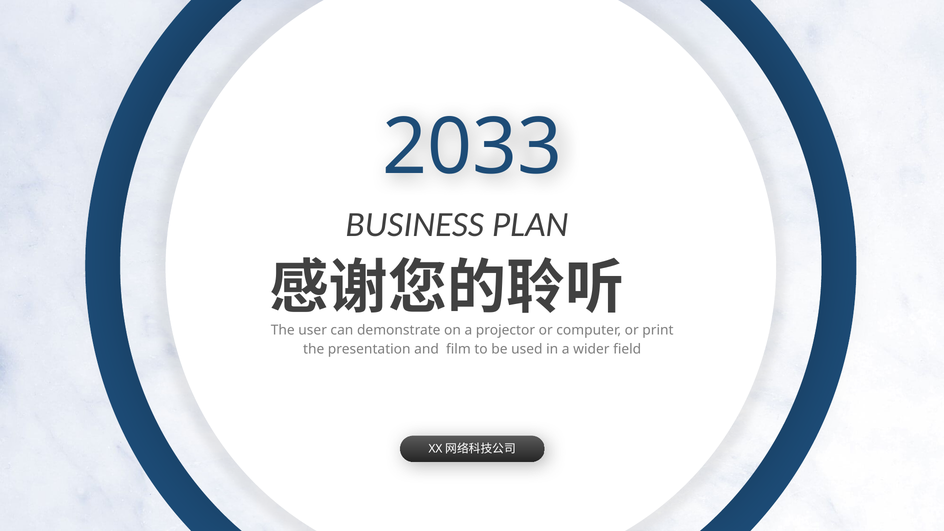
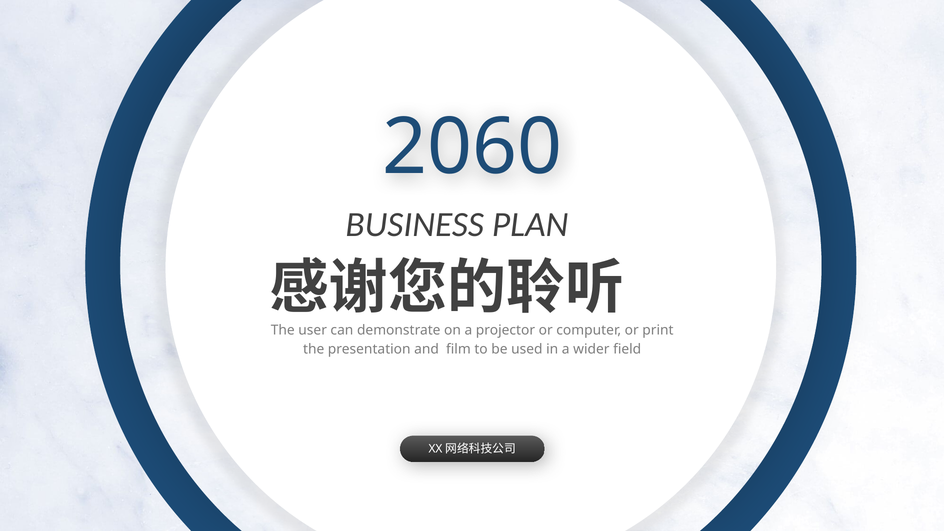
2033: 2033 -> 2060 (472, 147)
